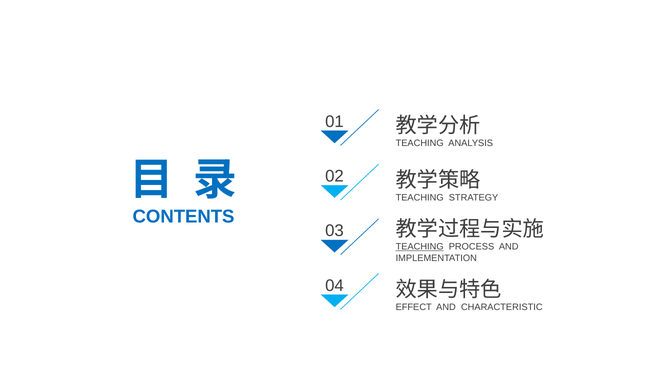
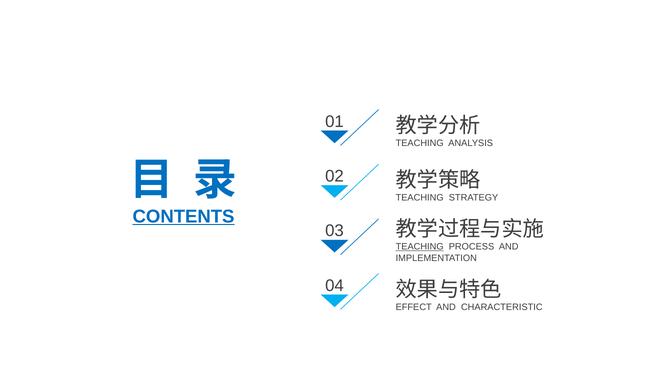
CONTENTS underline: none -> present (184, 216)
